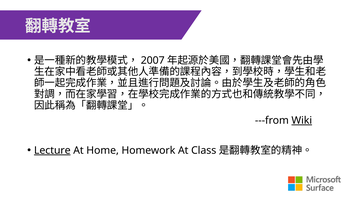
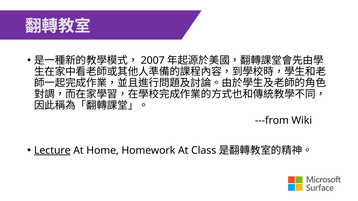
Wiki underline: present -> none (302, 121)
